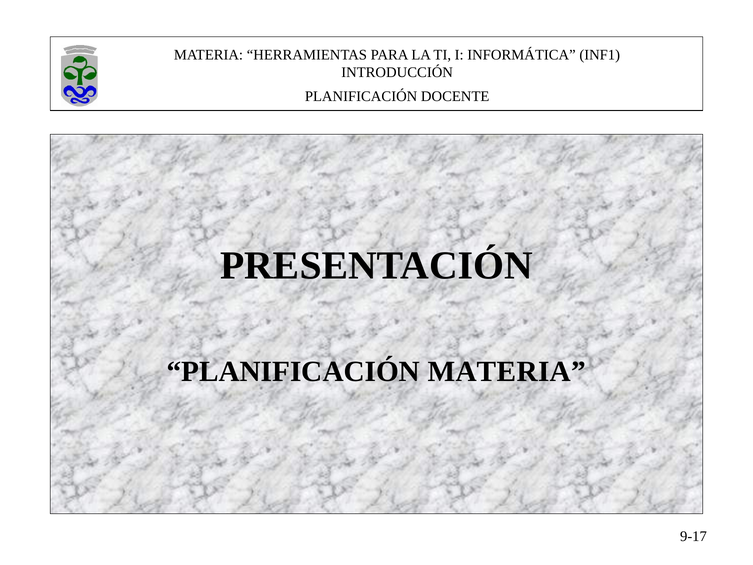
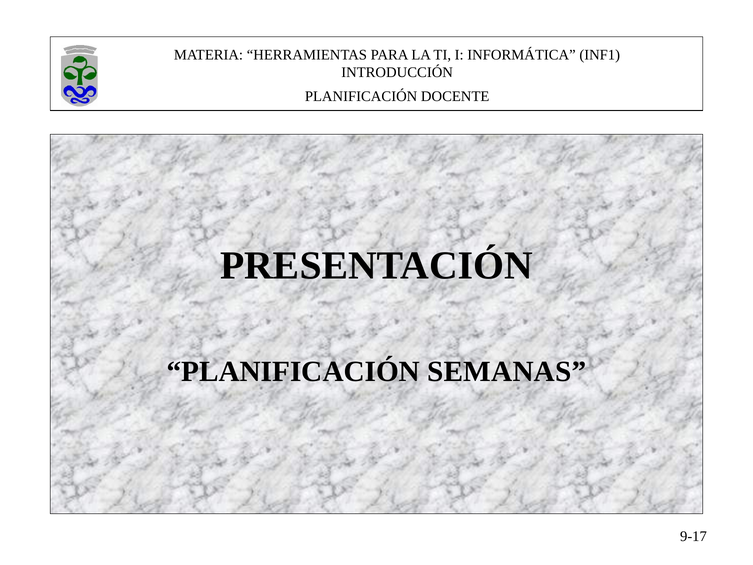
PLANIFICACIÓN MATERIA: MATERIA -> SEMANAS (507, 371)
